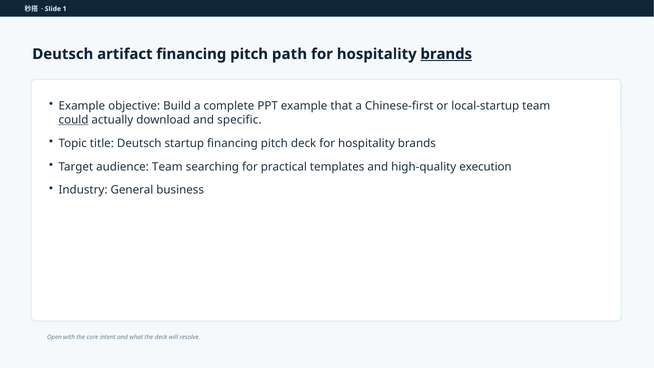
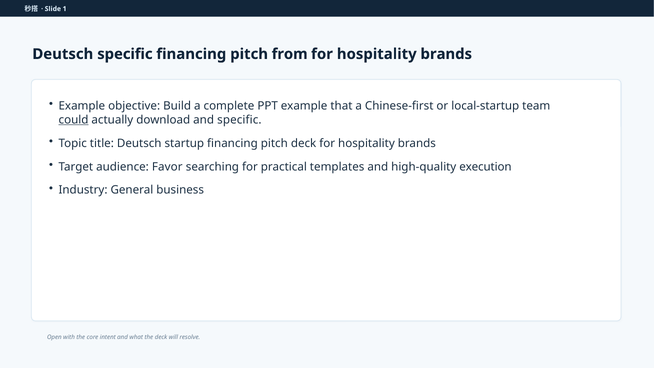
Deutsch artifact: artifact -> specific (125, 54)
path: path -> from (290, 54)
brands underline: present -> none (446, 54)
audience Team: Team -> Favor (167, 167)
